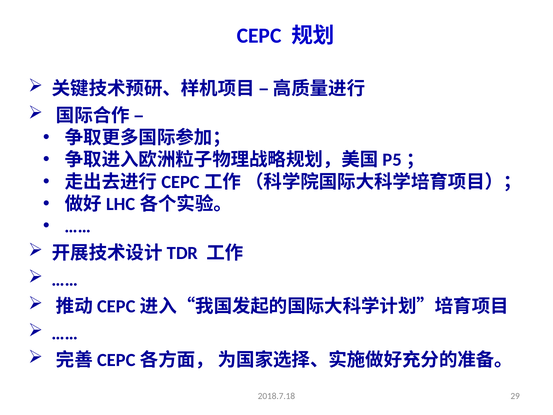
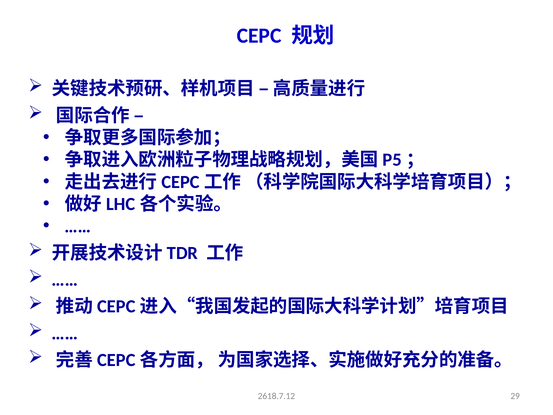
2018.7.18: 2018.7.18 -> 2618.7.12 (276, 396)
